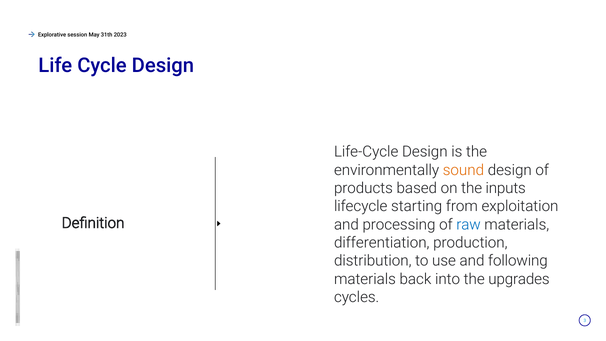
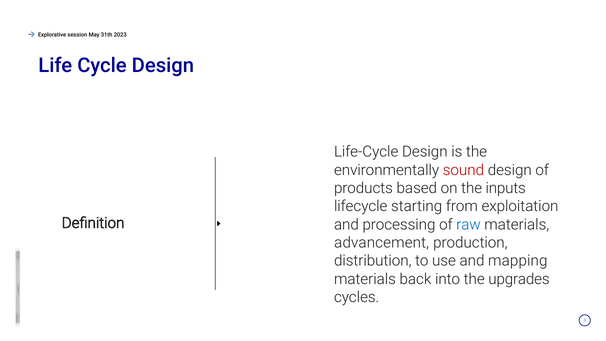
sound colour: orange -> red (463, 170)
differentiation: differentiation -> advancement (382, 243)
following: following -> mapping (518, 261)
